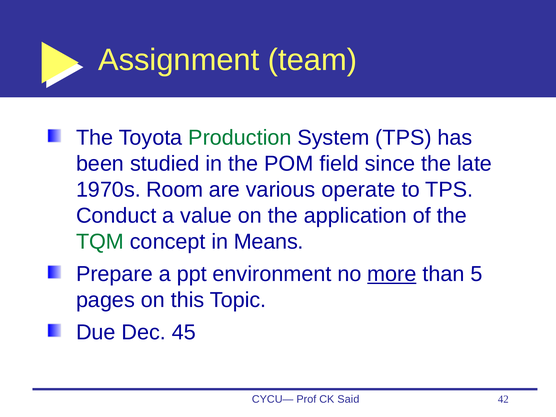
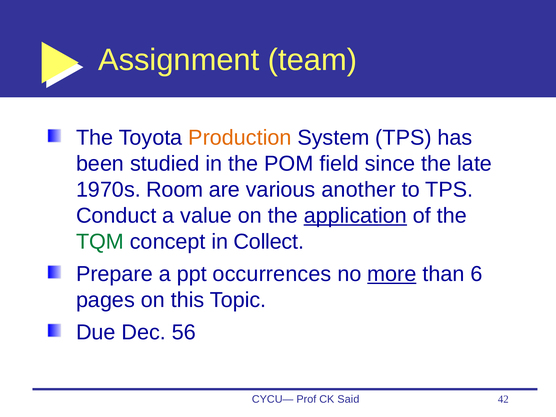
Production colour: green -> orange (240, 138)
operate: operate -> another (358, 190)
application underline: none -> present (355, 216)
Means: Means -> Collect (269, 242)
environment: environment -> occurrences (272, 274)
5: 5 -> 6 (476, 274)
45: 45 -> 56 (184, 332)
